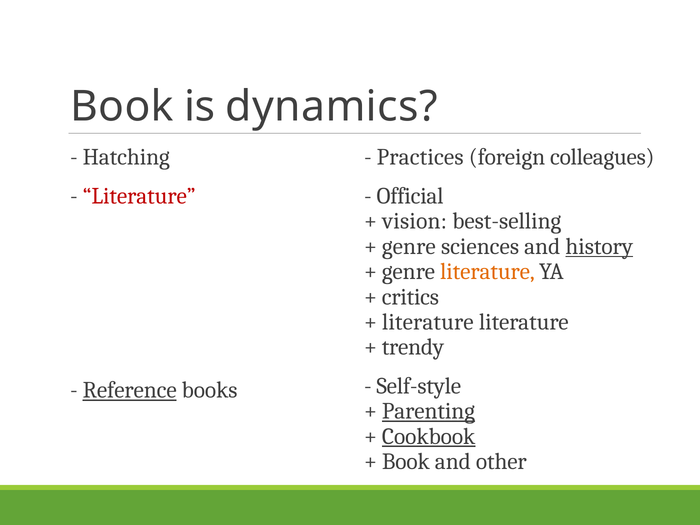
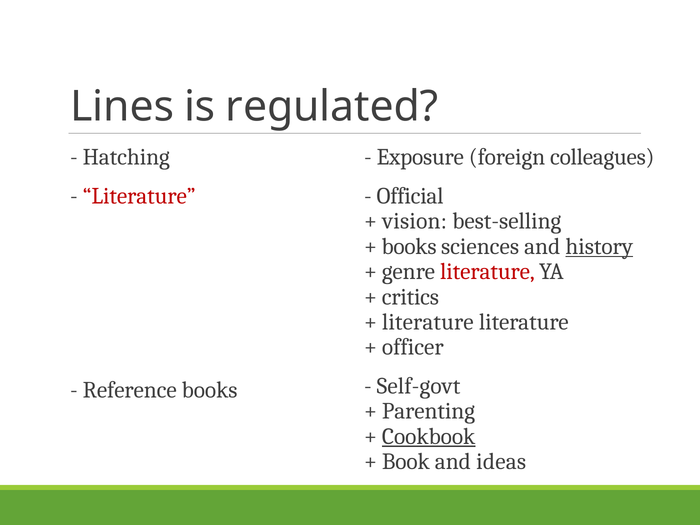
Book: Book -> Lines (122, 107)
dynamics: dynamics -> regulated (332, 107)
Practices: Practices -> Exposure (420, 157)
genre: genre -> books (409, 246)
literature colour: orange -> red (487, 272)
trendy: trendy -> officer (413, 347)
Self-style: Self-style -> Self-govt (419, 386)
Reference underline: present -> none (130, 390)
Parenting underline: present -> none (428, 411)
other: other -> ideas (501, 462)
